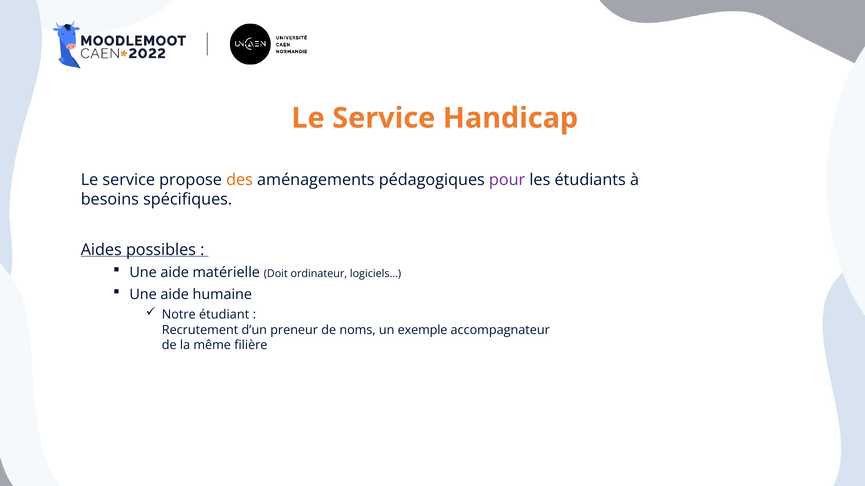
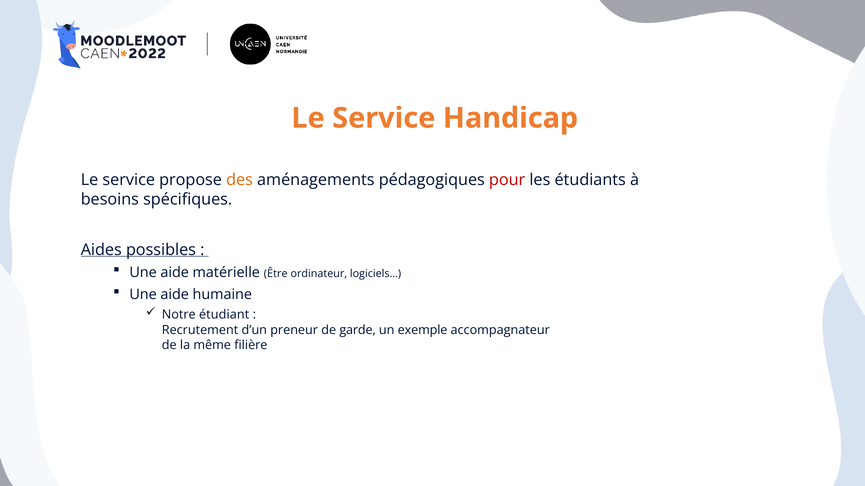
pour colour: purple -> red (507, 180)
Doit: Doit -> Être (276, 274)
noms: noms -> garde (358, 330)
